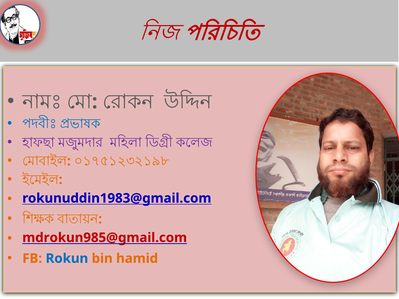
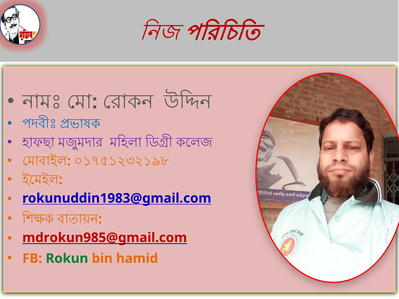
Rokun colour: blue -> green (67, 259)
